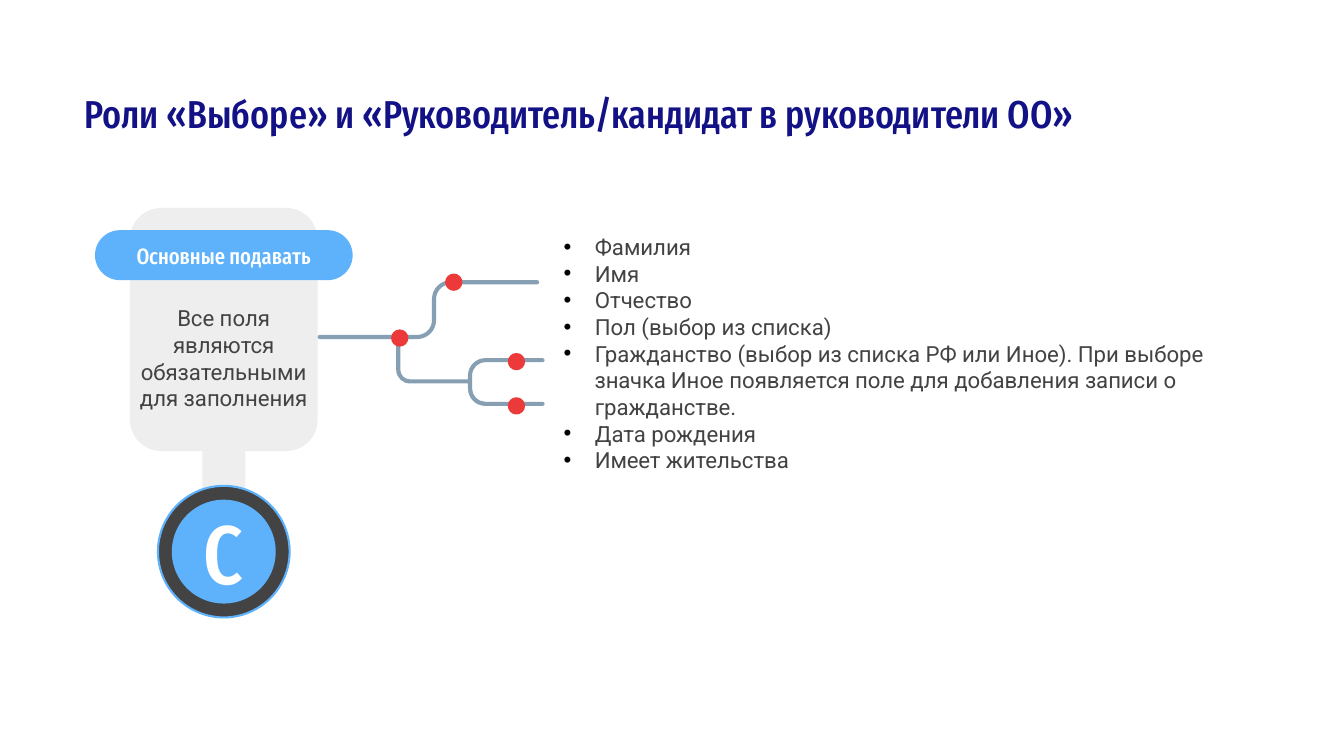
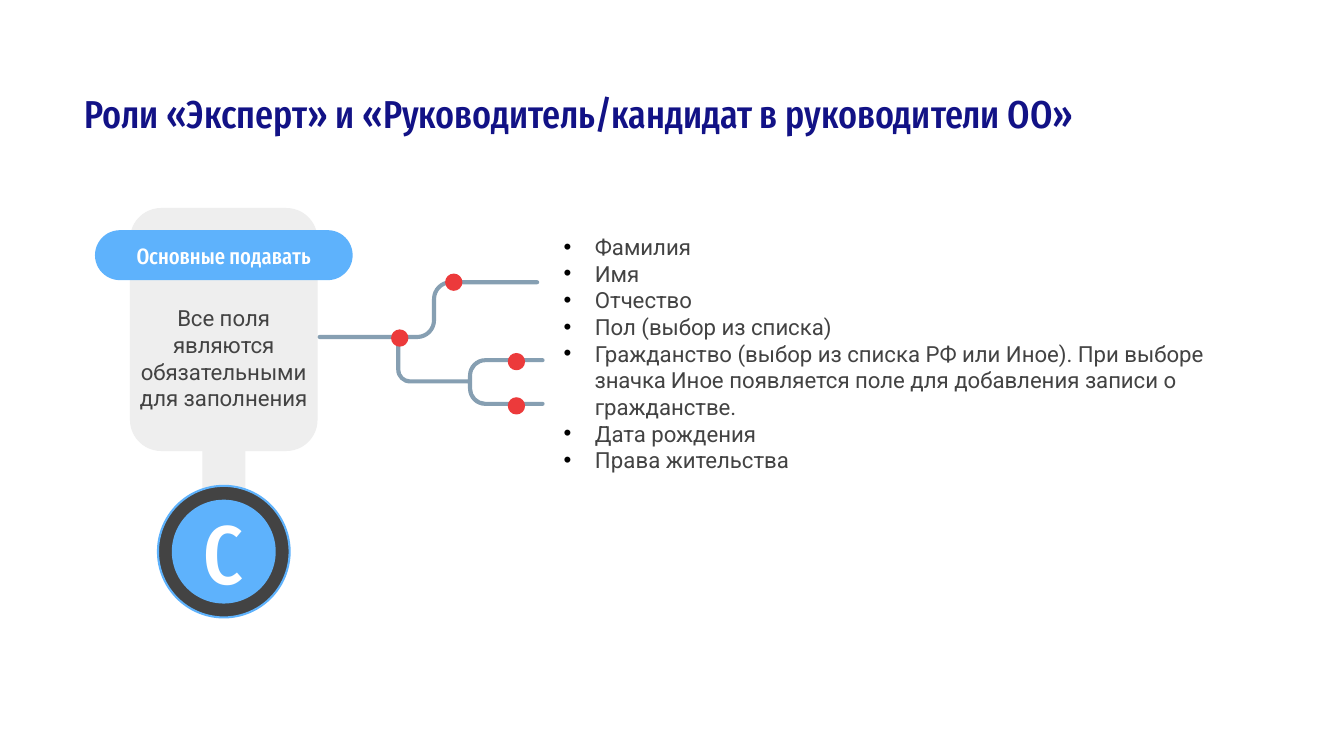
Роли Выборе: Выборе -> Эксперт (247, 116)
Имеет: Имеет -> Права (628, 462)
